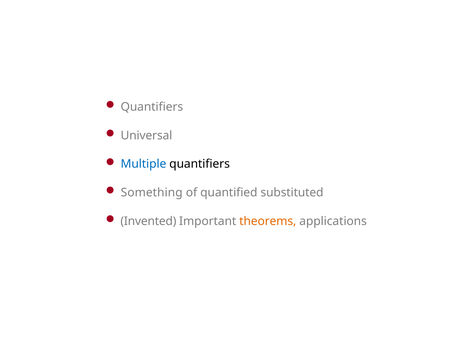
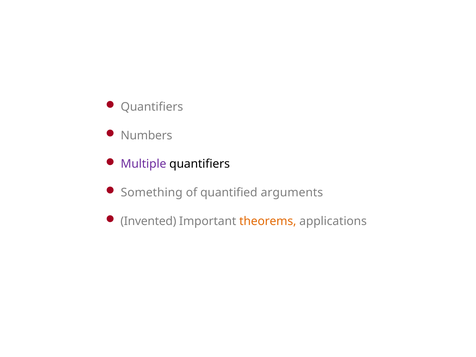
Universal: Universal -> Numbers (146, 135)
Multiple colour: blue -> purple (143, 164)
substituted: substituted -> arguments (292, 193)
